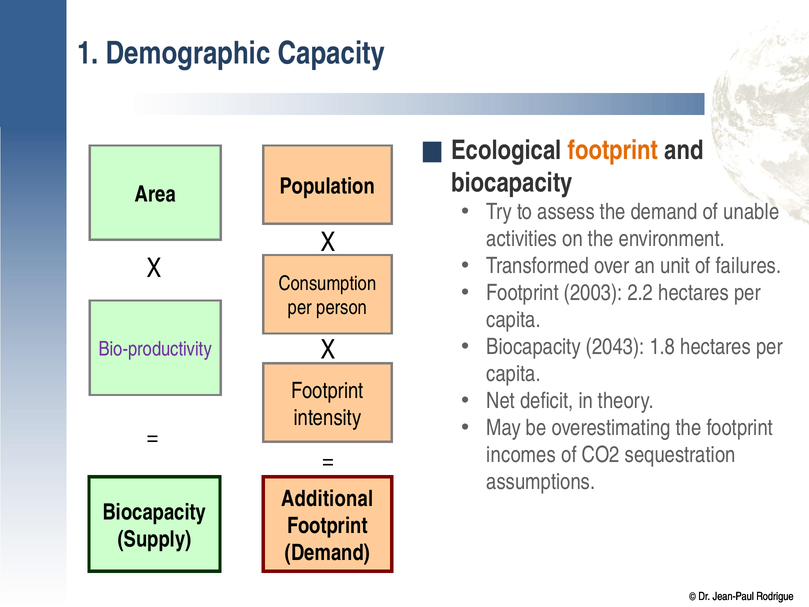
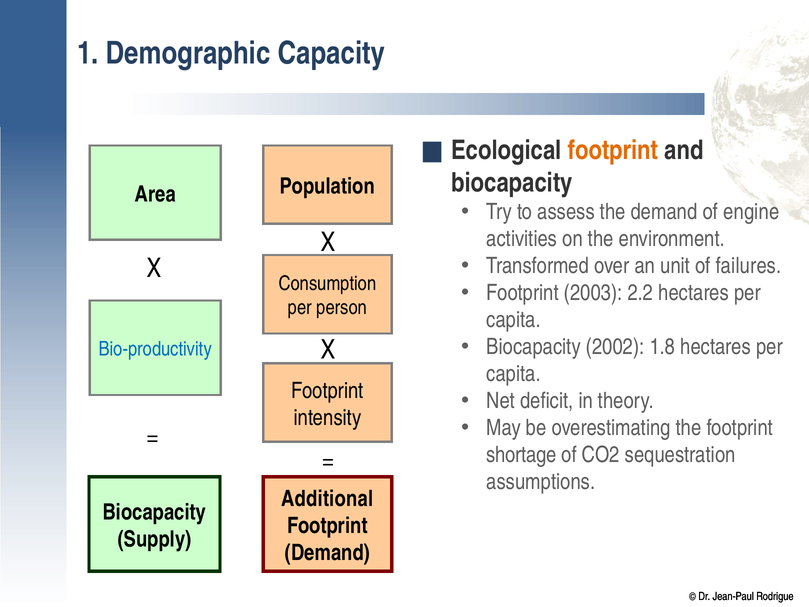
unable: unable -> engine (751, 212)
2043: 2043 -> 2002 (615, 347)
Bio-productivity colour: purple -> blue (155, 349)
incomes: incomes -> shortage (521, 455)
